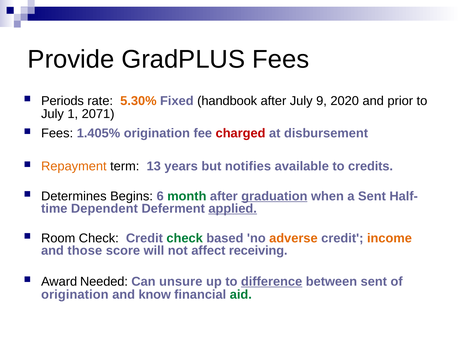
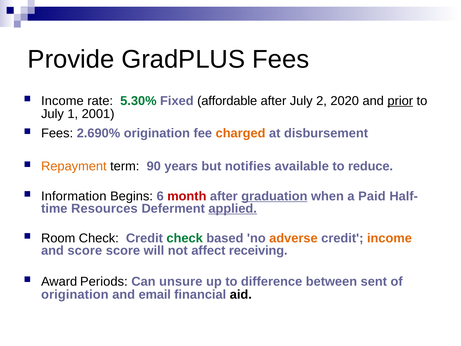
Periods: Periods -> Income (62, 101)
5.30% colour: orange -> green (138, 101)
handbook: handbook -> affordable (227, 101)
9: 9 -> 2 (322, 101)
prior underline: none -> present (400, 101)
2071: 2071 -> 2001 (98, 114)
1.405%: 1.405% -> 2.690% (98, 133)
charged colour: red -> orange (241, 133)
13: 13 -> 90 (154, 166)
credits: credits -> reduce (371, 166)
Determines: Determines -> Information (74, 196)
month colour: green -> red (187, 196)
a Sent: Sent -> Paid (372, 196)
Dependent: Dependent -> Resources (104, 208)
and those: those -> score (85, 250)
Needed: Needed -> Periods (104, 281)
difference underline: present -> none (272, 281)
know: know -> email (155, 294)
aid colour: green -> black (241, 294)
